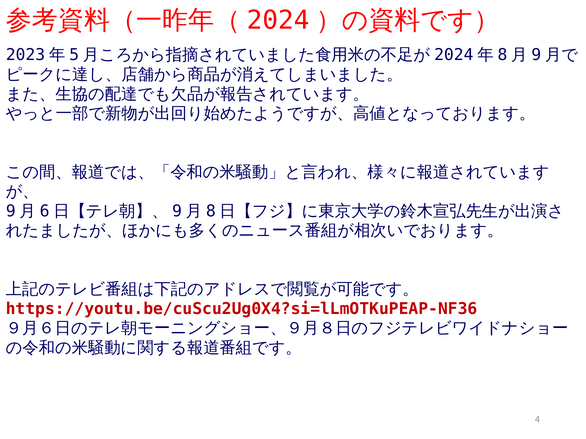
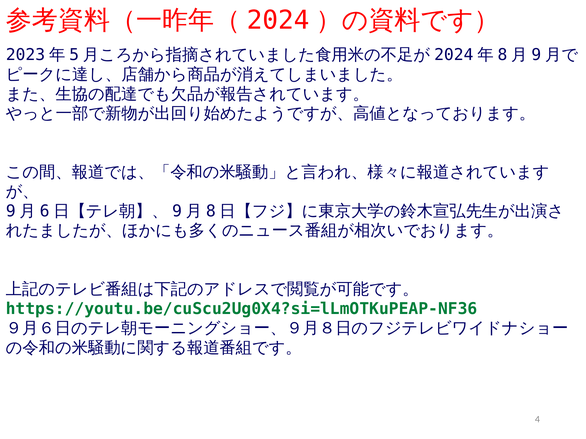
https://youtu.be/cuScu2Ug0X4?si=lLmOTKuPEAP-NF36 colour: red -> green (242, 309)
